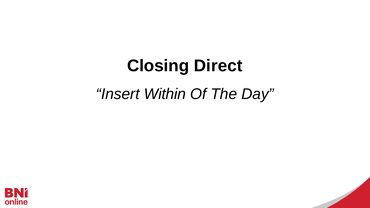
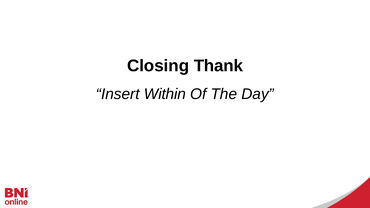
Direct: Direct -> Thank (218, 66)
